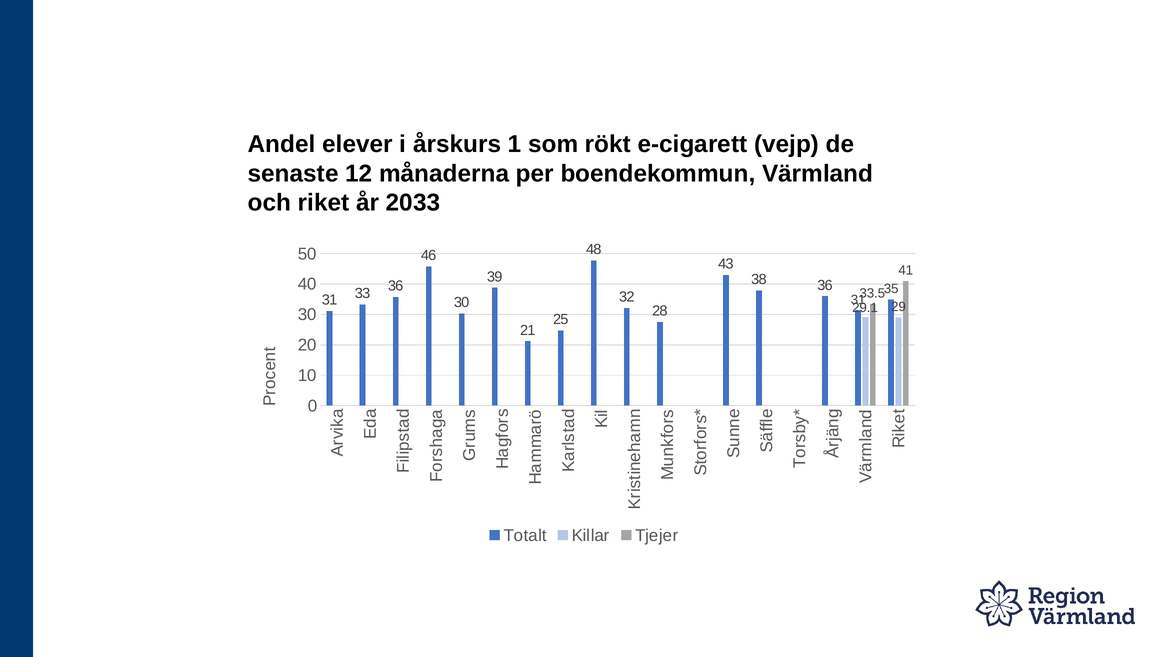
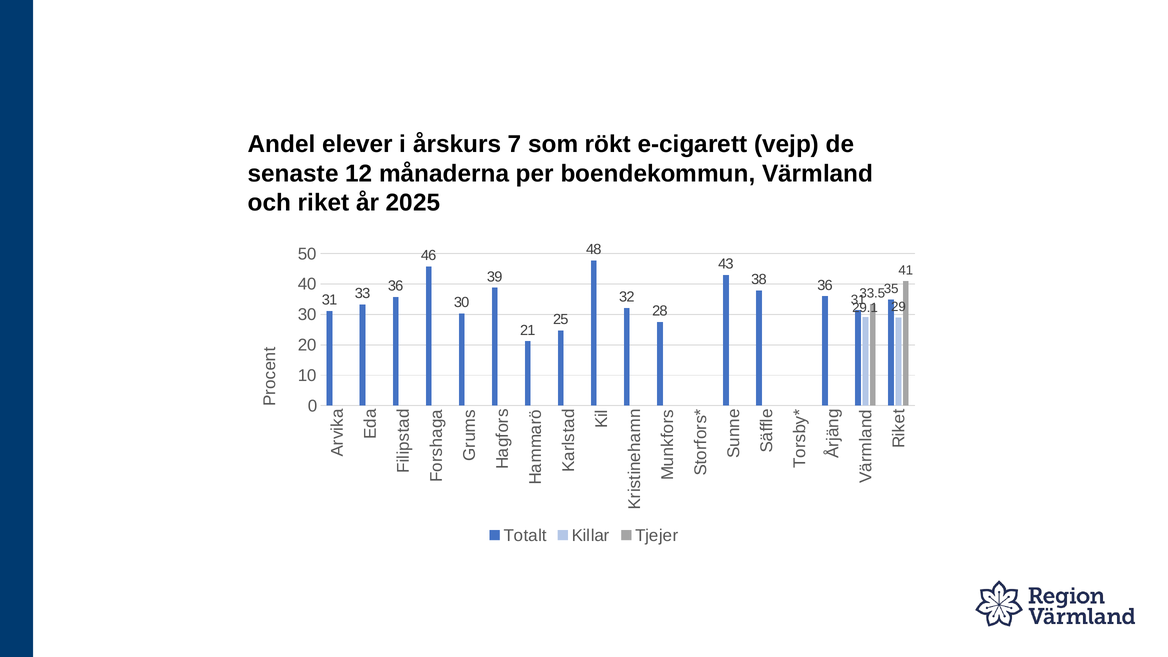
1: 1 -> 7 (515, 144)
2033: 2033 -> 2025 (413, 203)
